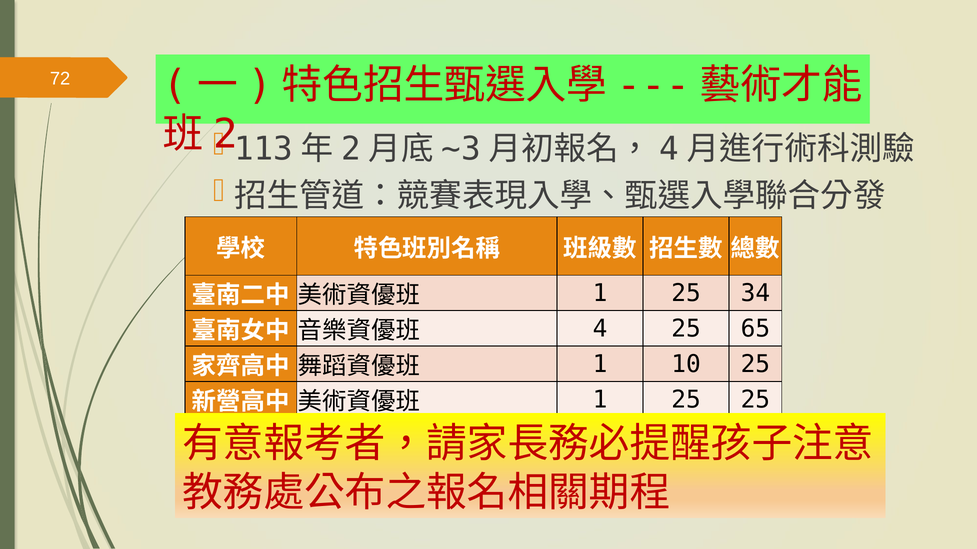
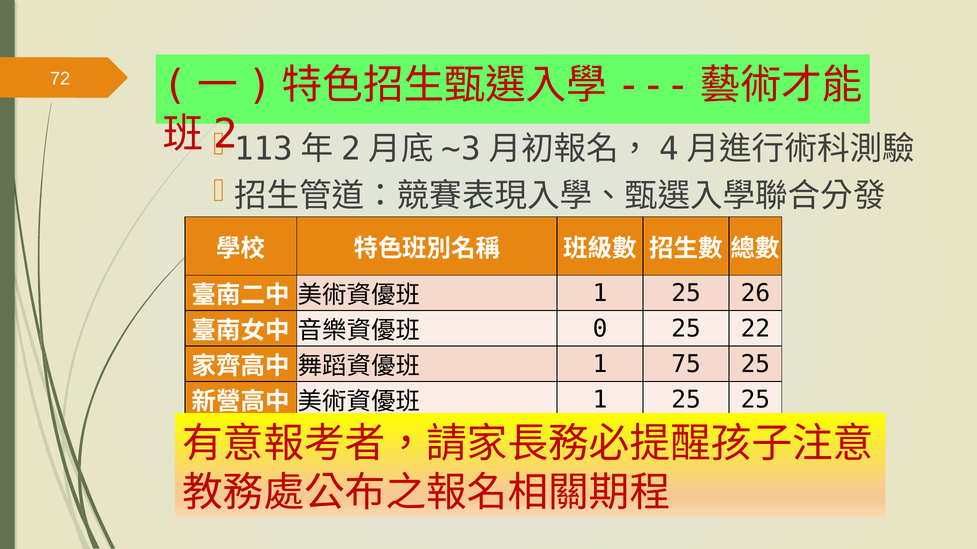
34: 34 -> 26 (755, 294)
4: 4 -> 0 (600, 329)
65: 65 -> 22 (755, 329)
10: 10 -> 75 (686, 365)
